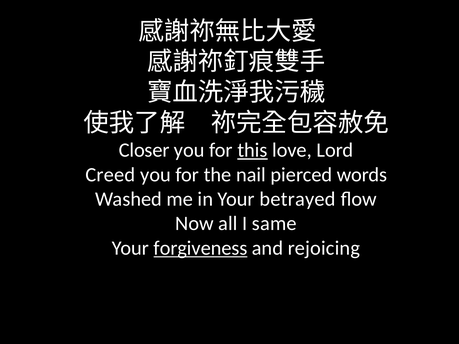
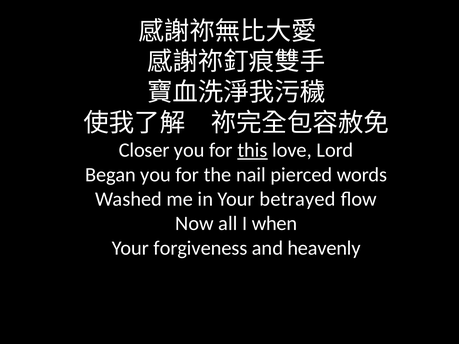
Creed: Creed -> Began (111, 175)
same: same -> when (274, 224)
forgiveness underline: present -> none (200, 248)
rejoicing: rejoicing -> heavenly (324, 248)
